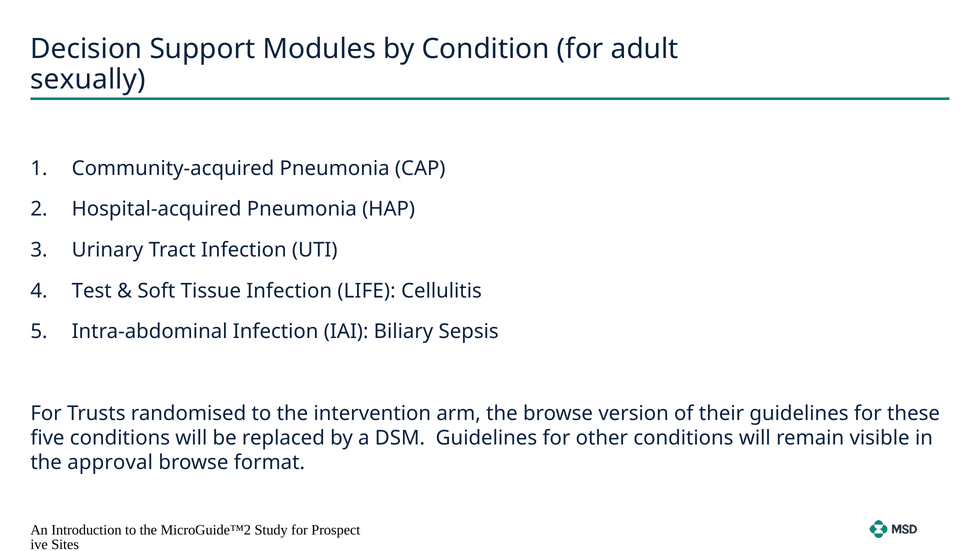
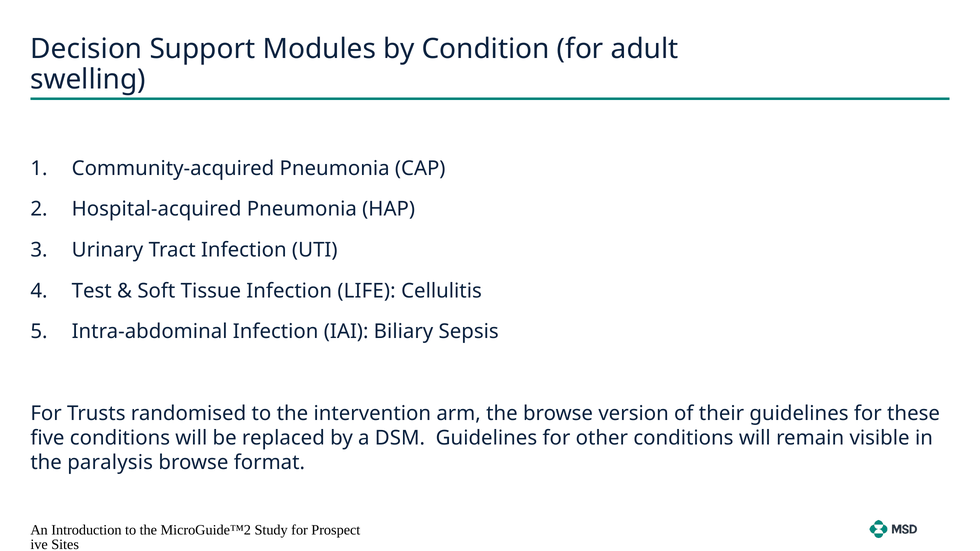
sexually: sexually -> swelling (88, 80)
approval: approval -> paralysis (110, 462)
